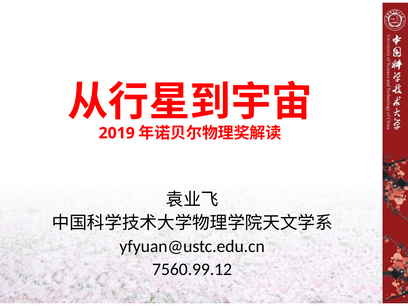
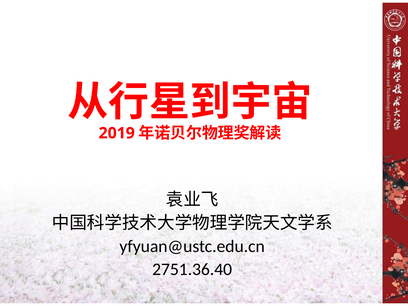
7560.99.12: 7560.99.12 -> 2751.36.40 (192, 270)
